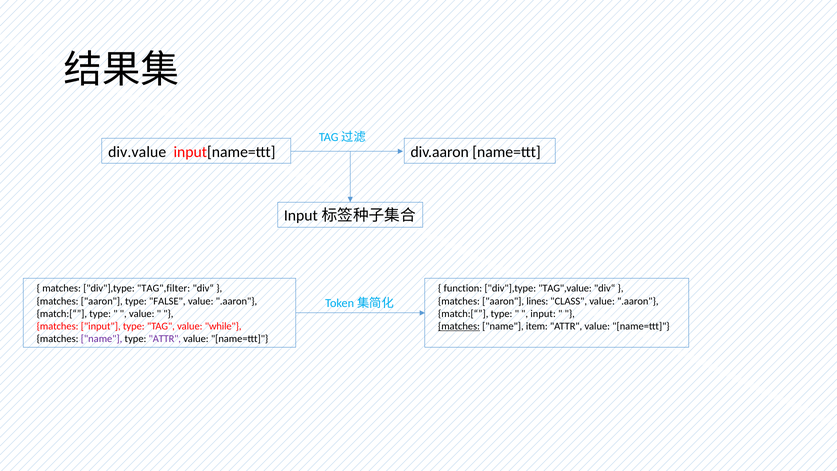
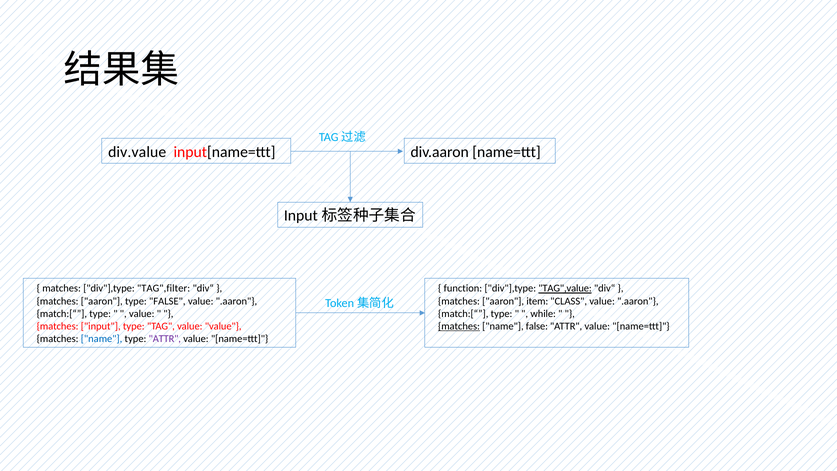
TAG",value underline: none -> present (565, 288)
lines: lines -> item (537, 301)
input: input -> while (543, 314)
value while: while -> value (223, 326)
name item: item -> false (537, 326)
name colour: purple -> blue (102, 339)
